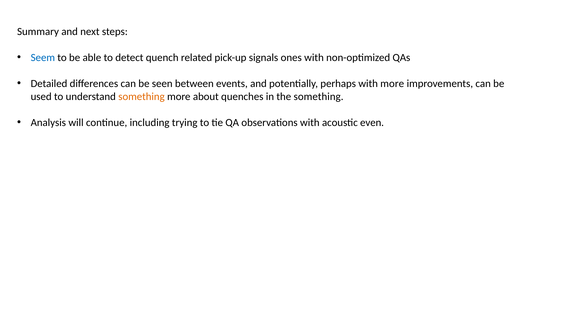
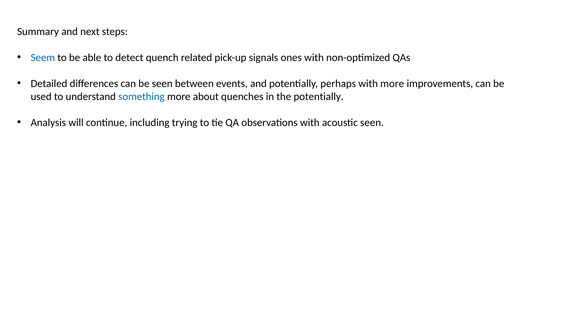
something colour: orange -> blue (141, 96)
the something: something -> potentially (319, 96)
acoustic even: even -> seen (372, 122)
